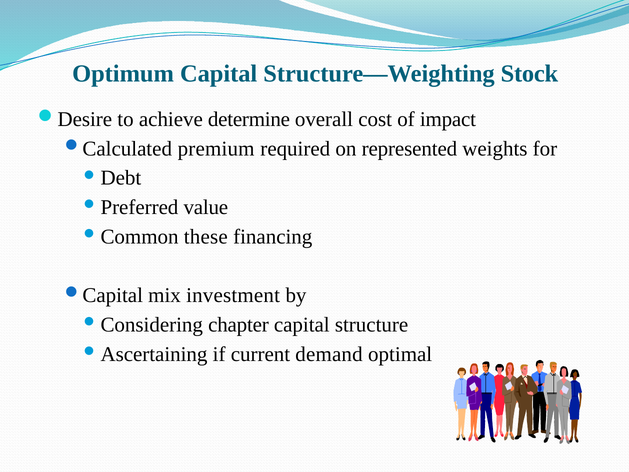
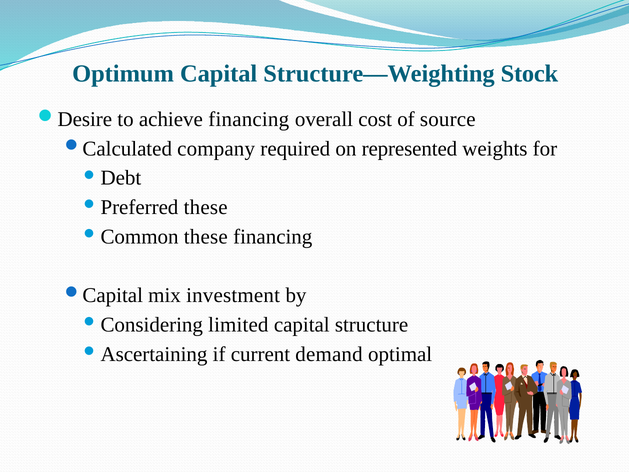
achieve determine: determine -> financing (249, 119)
impact: impact -> source (448, 119)
premium: premium -> company (216, 149)
value: value -> these (206, 207)
chapter: chapter -> limited (238, 325)
